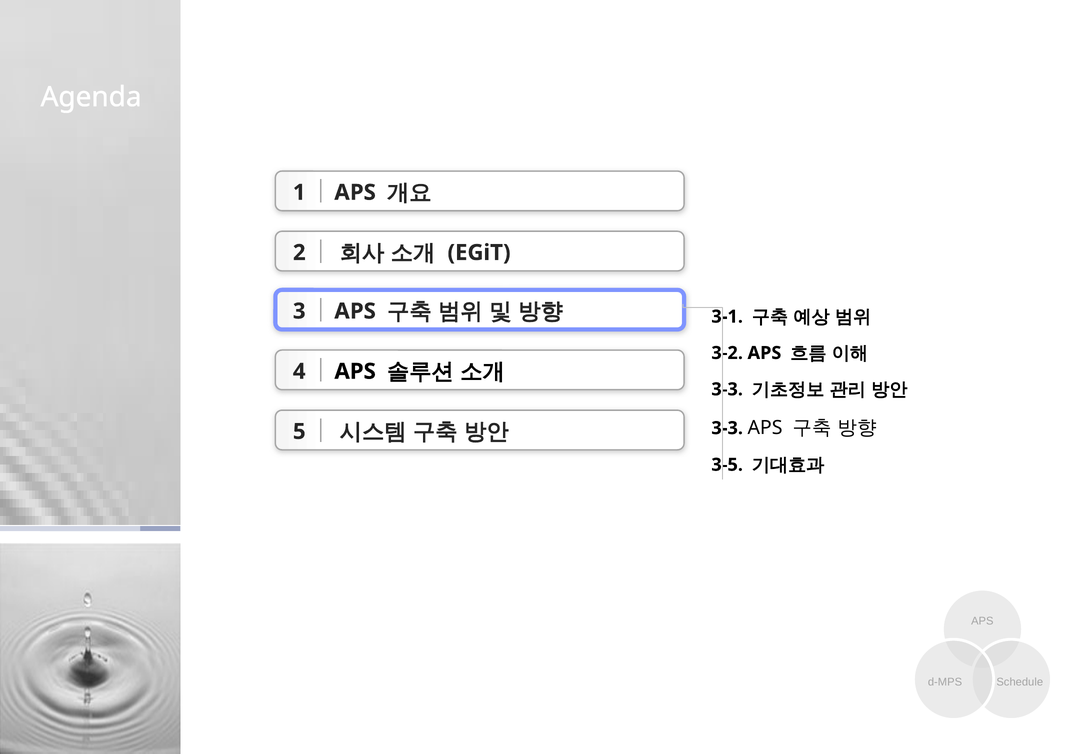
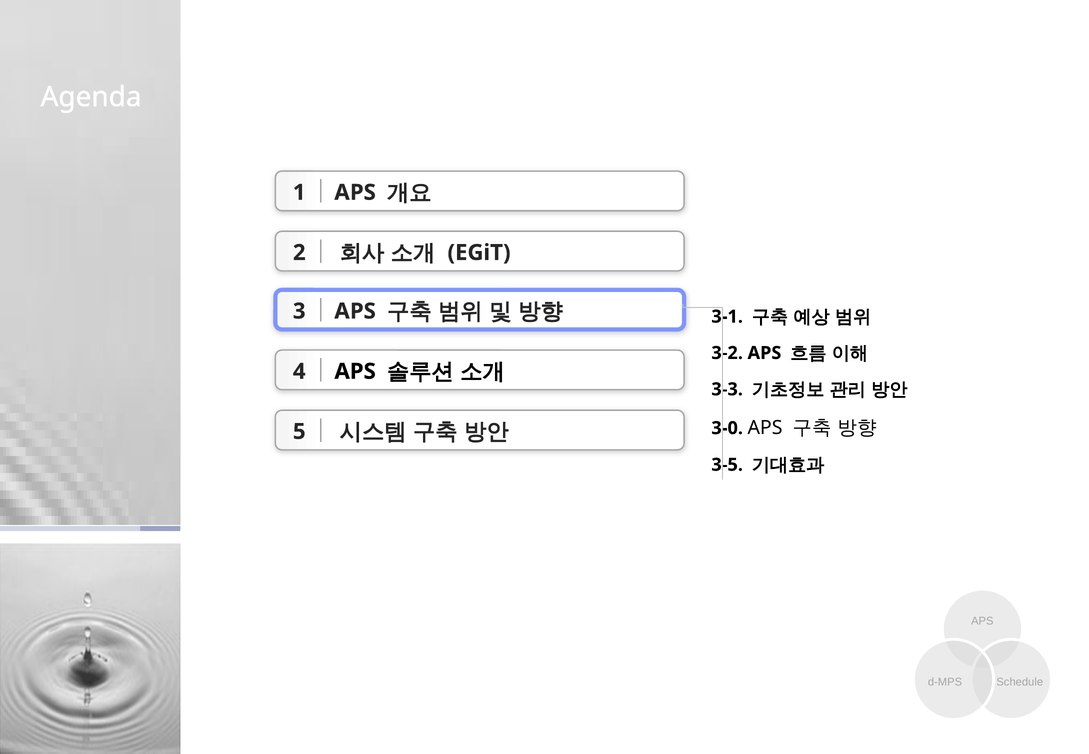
3-3: 3-3 -> 3-0 (727, 428)
